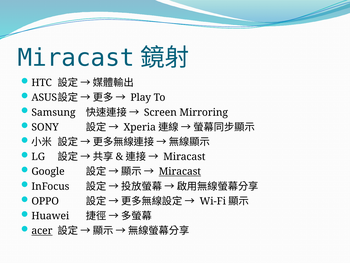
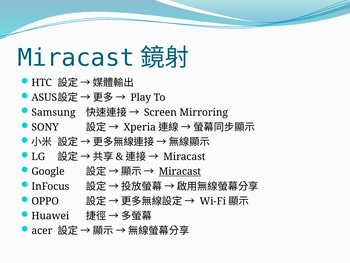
acer underline: present -> none (42, 230)
